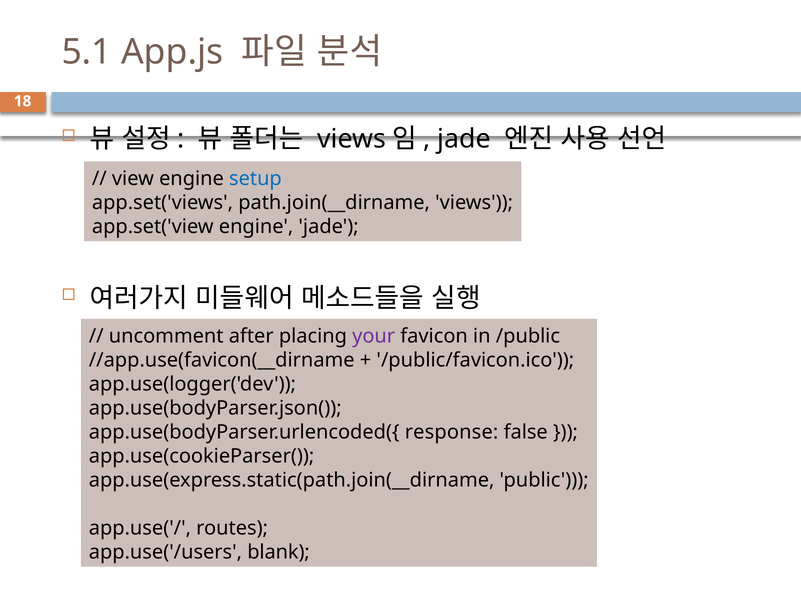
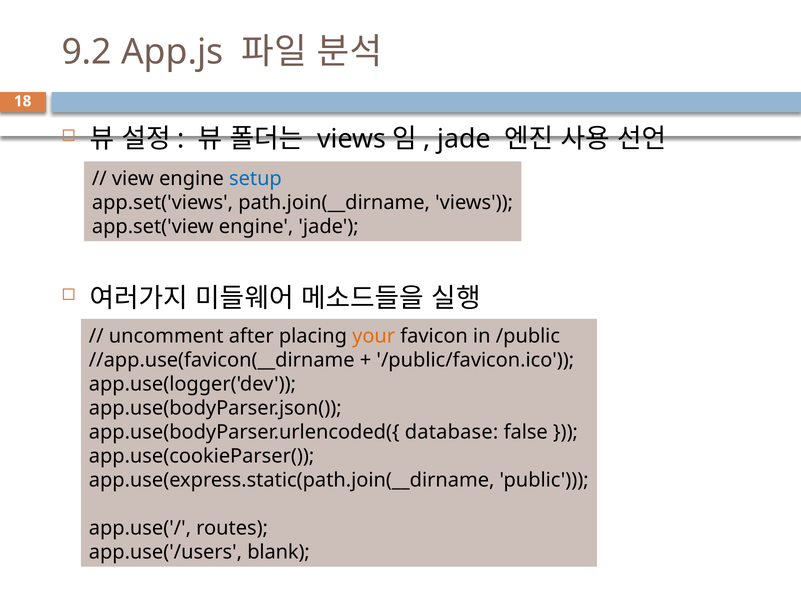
5.1: 5.1 -> 9.2 (87, 52)
your colour: purple -> orange (374, 337)
response: response -> database (452, 433)
